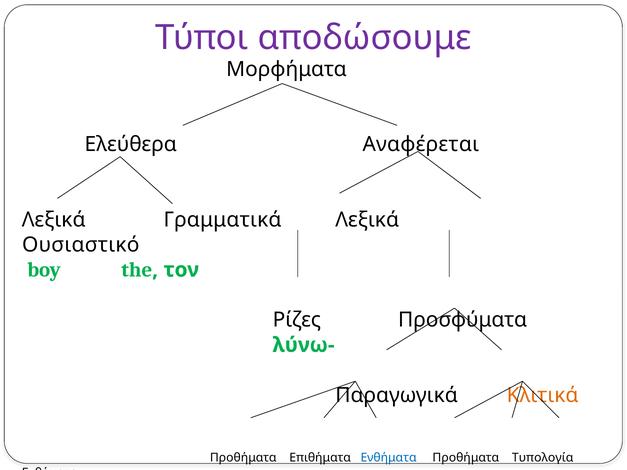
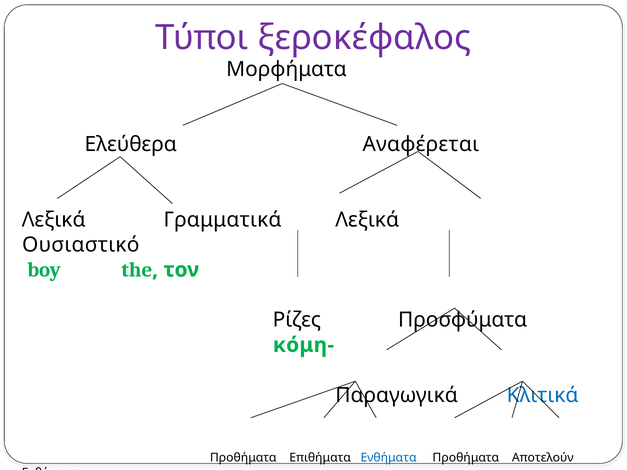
αποδώσουμε: αποδώσουμε -> ξεροκέφαλος (364, 38)
λύνω-: λύνω- -> κόμη- (303, 345)
Κλιτικά colour: orange -> blue (543, 395)
Τυπολογία: Τυπολογία -> Αποτελούν (543, 458)
